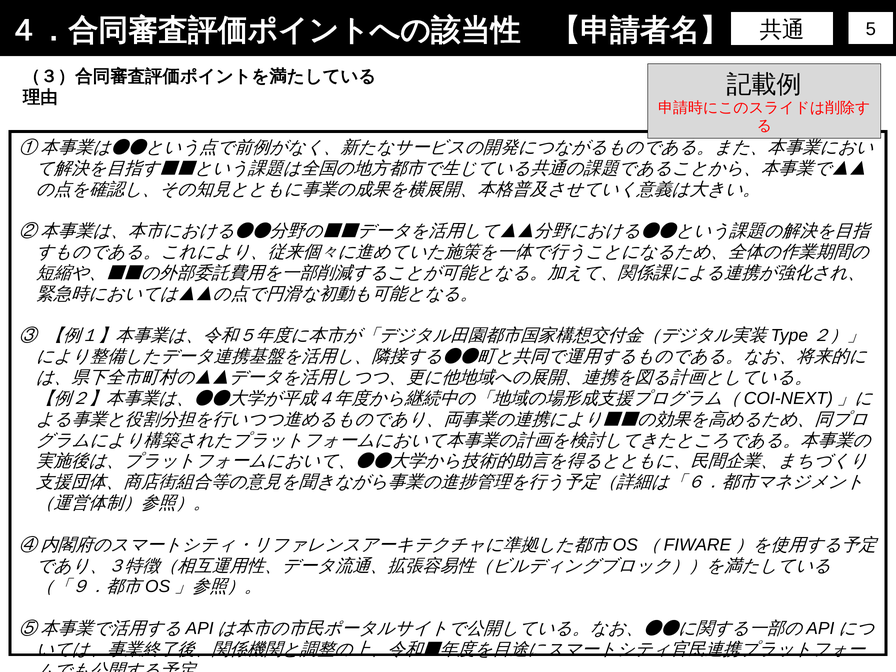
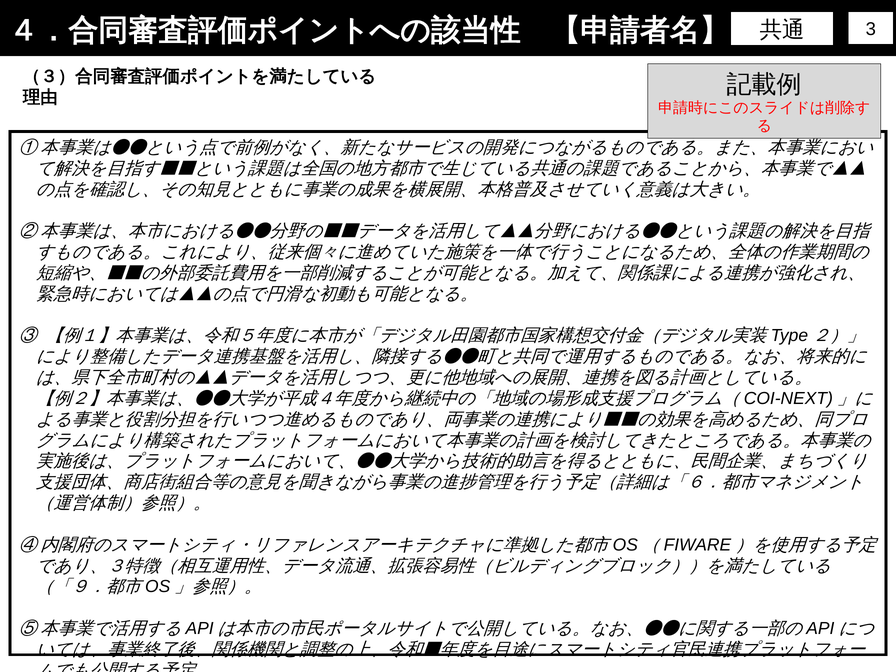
5: 5 -> 3 (871, 29)
